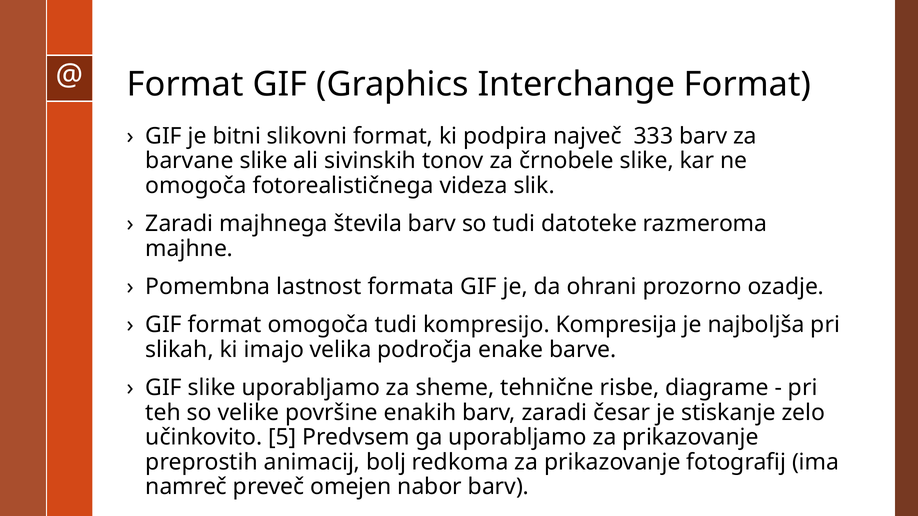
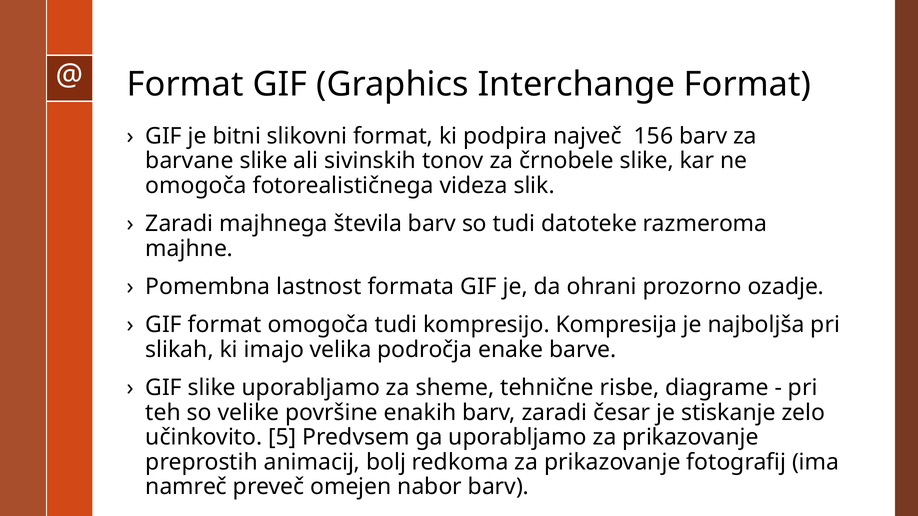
333: 333 -> 156 (653, 136)
